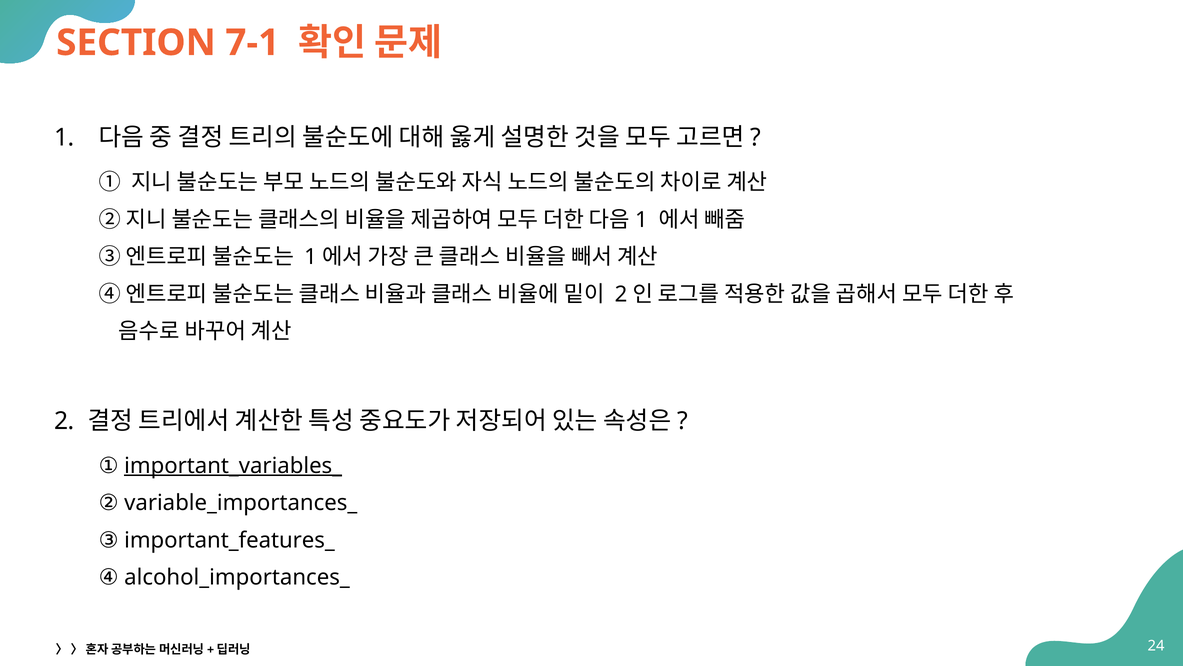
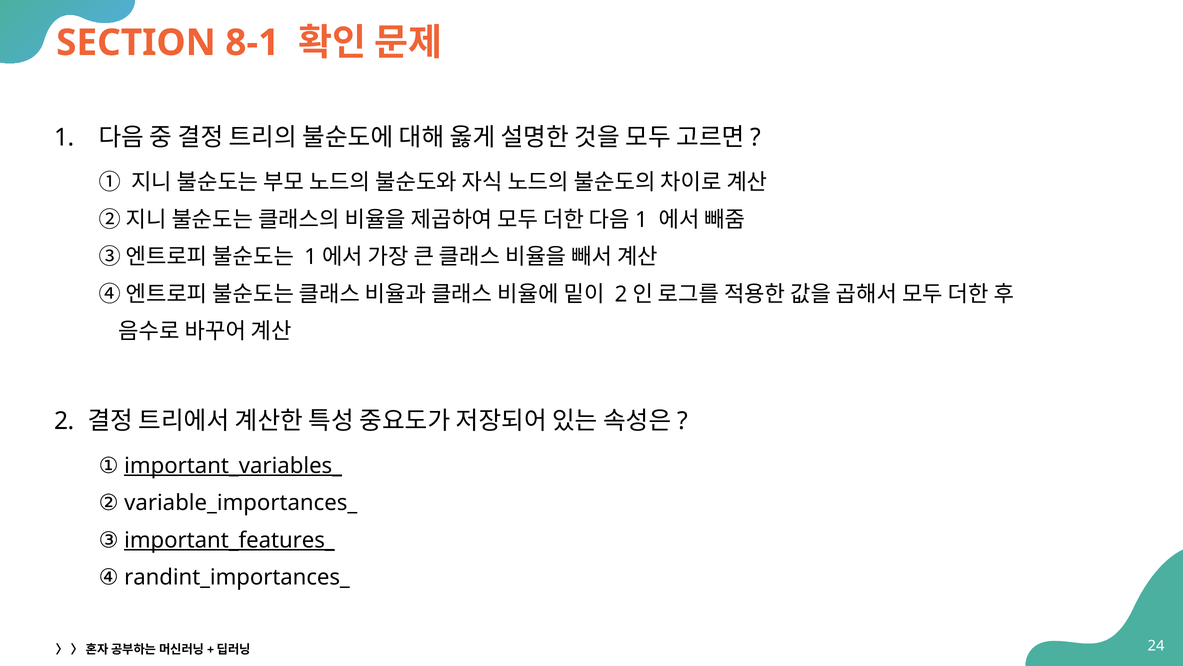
7-1: 7-1 -> 8-1 (252, 43)
important_features_ underline: none -> present (229, 540)
alcohol_importances_: alcohol_importances_ -> randint_importances_ (237, 577)
